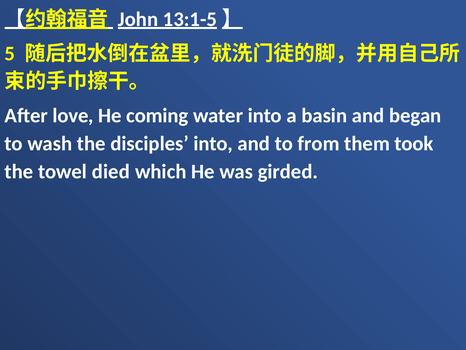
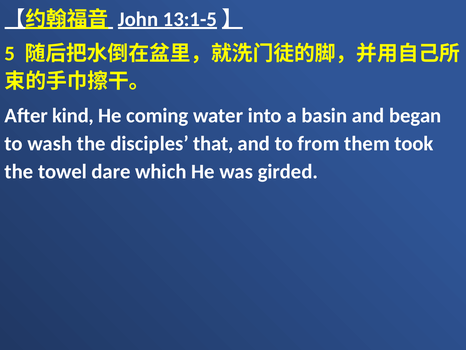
love: love -> kind (73, 116)
disciples into: into -> that (213, 143)
died: died -> dare (111, 171)
